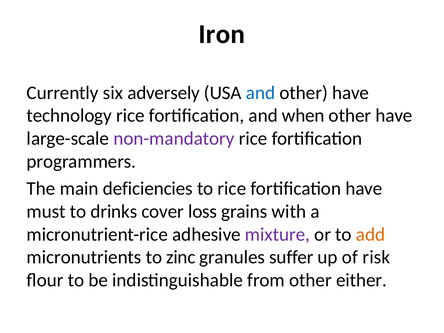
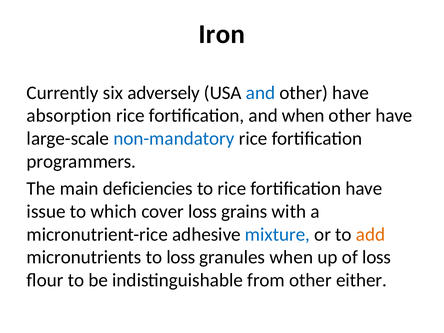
technology: technology -> absorption (69, 116)
non-mandatory colour: purple -> blue (174, 139)
must: must -> issue (46, 211)
drinks: drinks -> which (114, 211)
mixture colour: purple -> blue (277, 234)
to zinc: zinc -> loss (181, 257)
granules suffer: suffer -> when (291, 257)
of risk: risk -> loss (377, 257)
